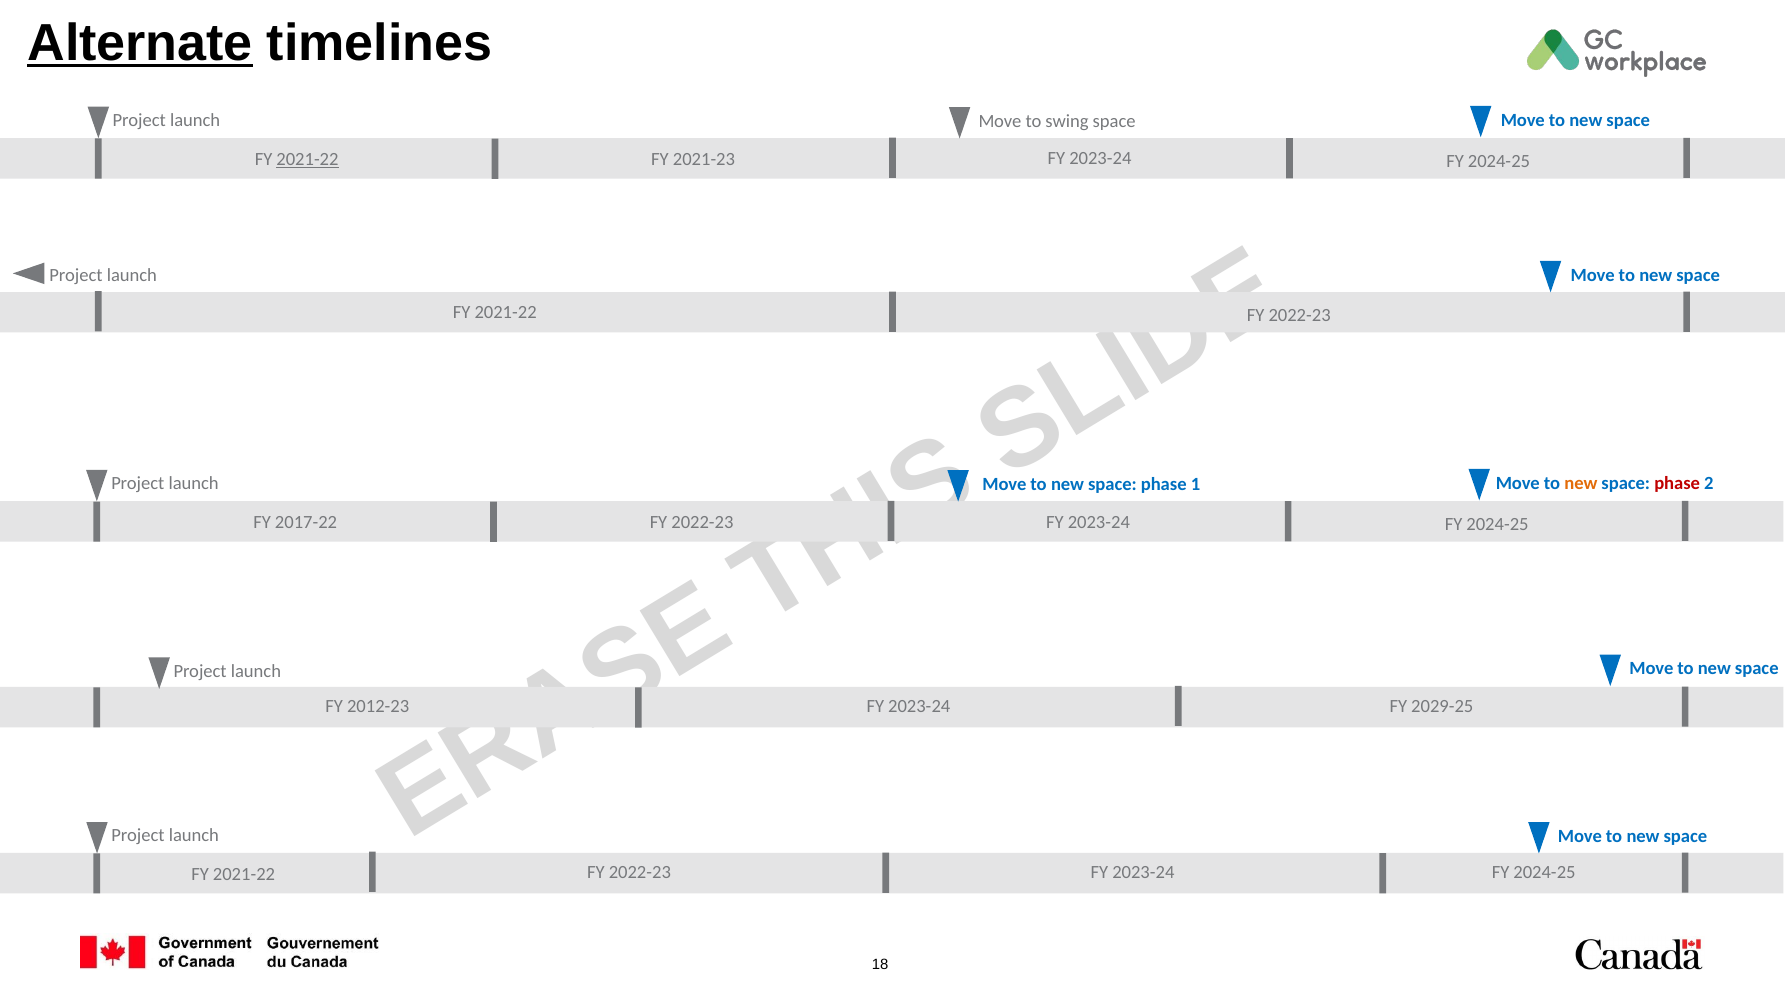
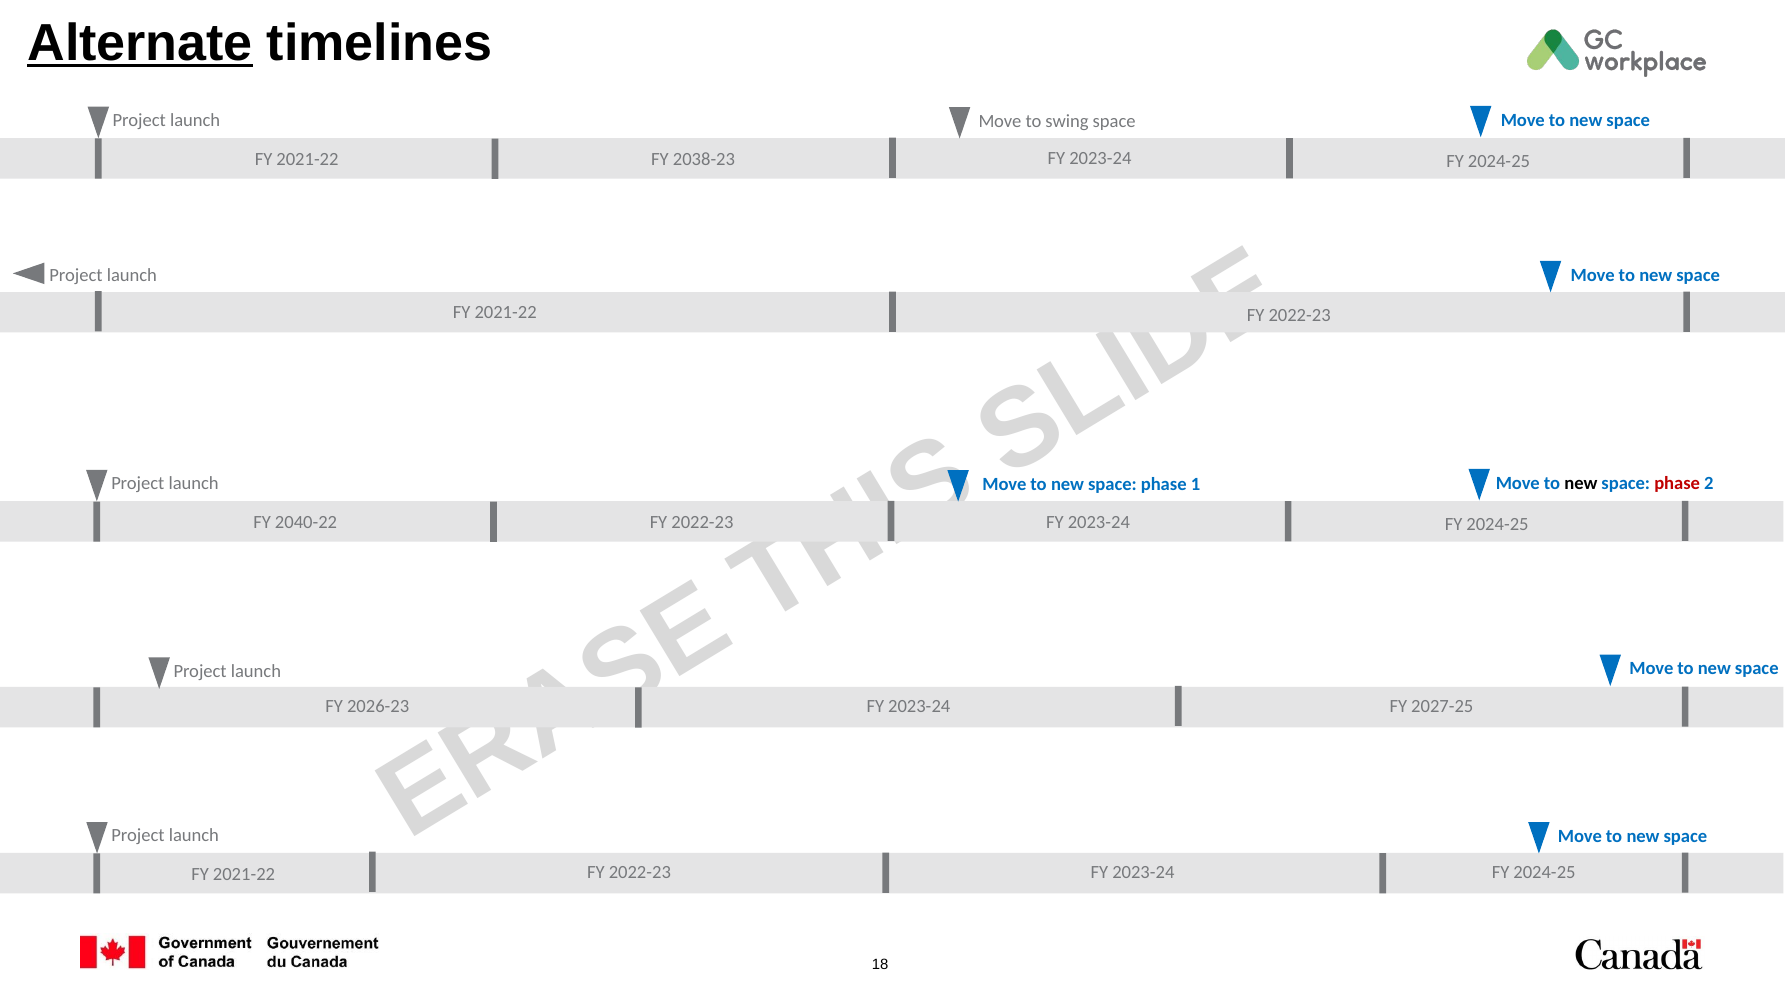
2021-22 underline: present -> none (308, 159)
2021-23: 2021-23 -> 2038-23 (704, 160)
new colour: orange -> black (1581, 483)
2017-22: 2017-22 -> 2040-22 (306, 522)
2029-25: 2029-25 -> 2027-25 (1442, 706)
2012-23: 2012-23 -> 2026-23 (378, 707)
